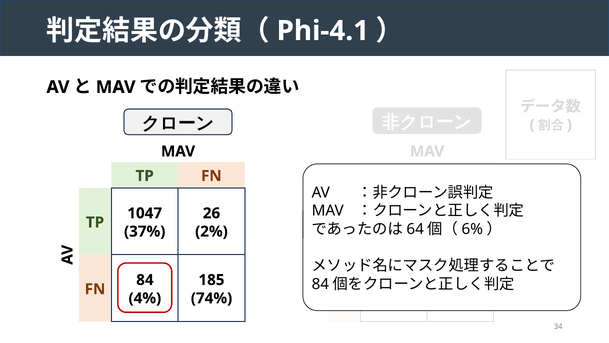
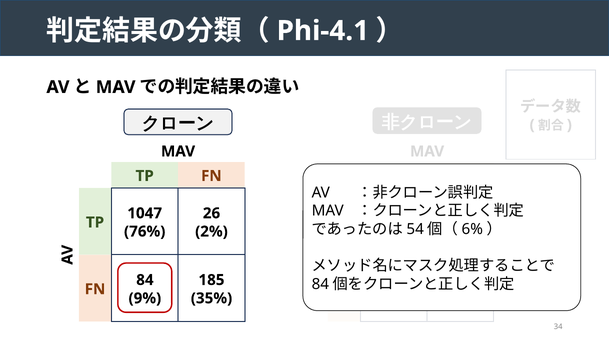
64: 64 -> 54 (415, 229)
37%: 37% -> 76% (145, 231)
4%: 4% -> 9% (145, 298)
74%: 74% -> 35% (212, 298)
